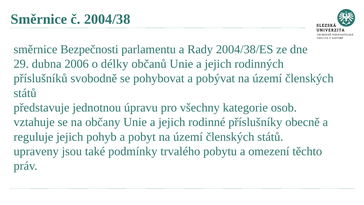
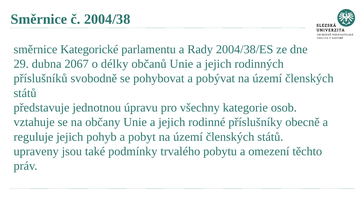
Bezpečnosti: Bezpečnosti -> Kategorické (89, 49)
2006: 2006 -> 2067 (77, 64)
